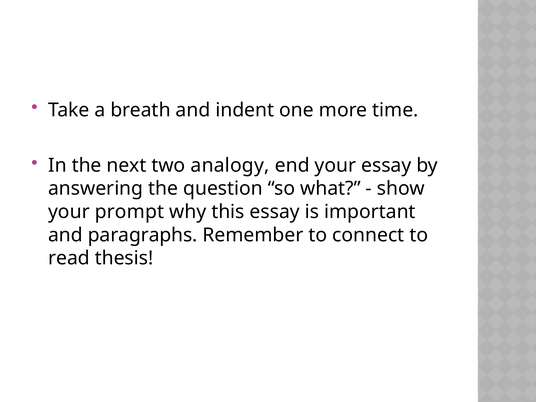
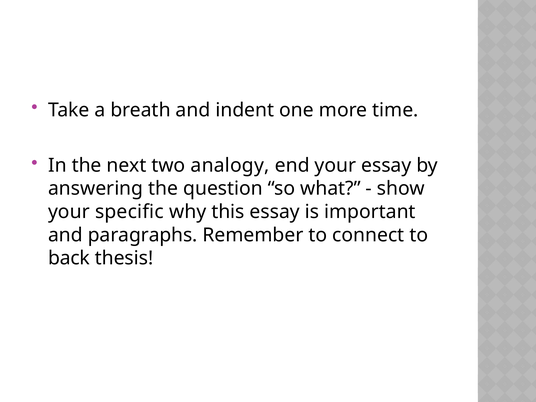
prompt: prompt -> specific (129, 212)
read: read -> back (69, 258)
